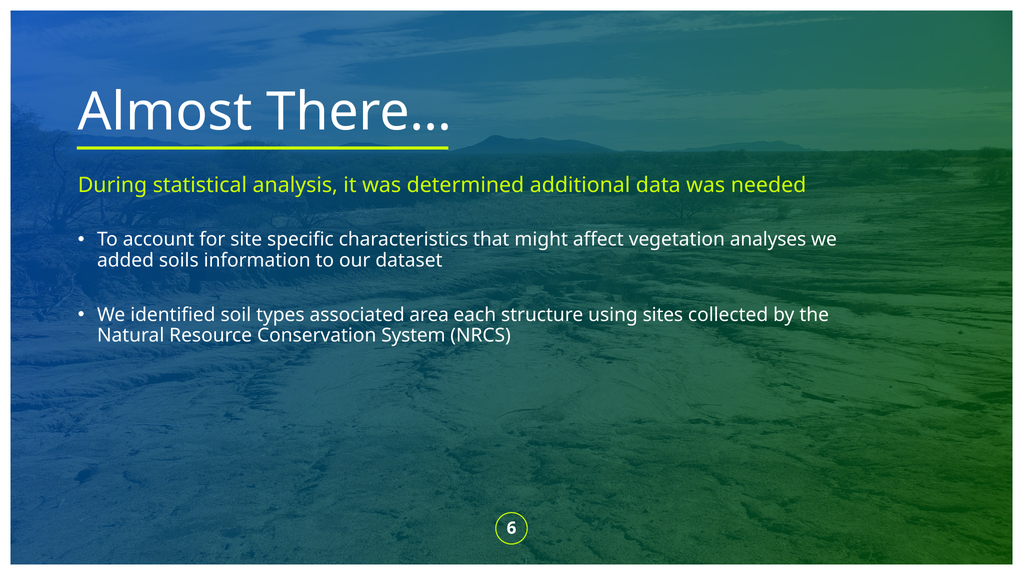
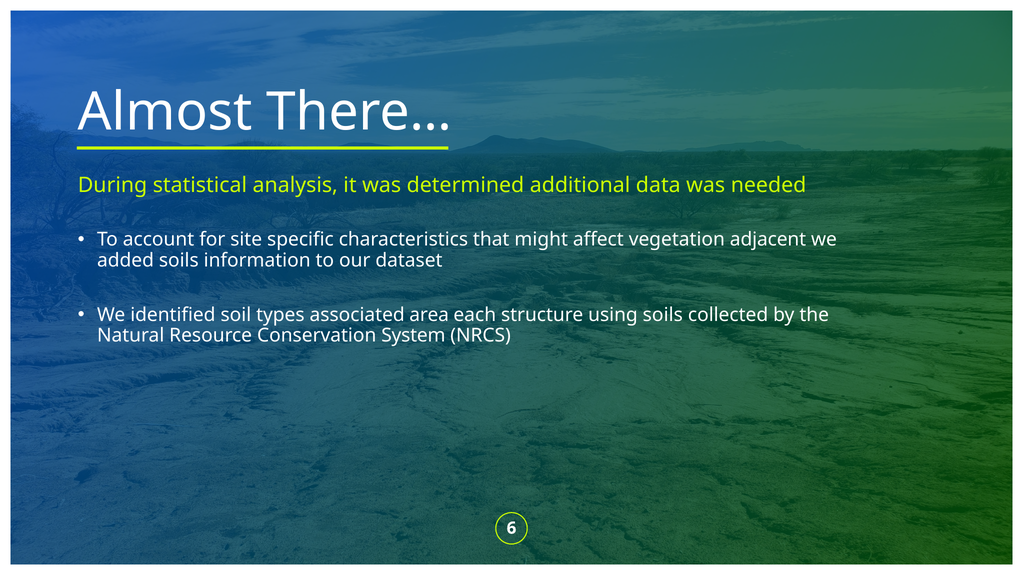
analyses: analyses -> adjacent (768, 240)
using sites: sites -> soils (663, 315)
